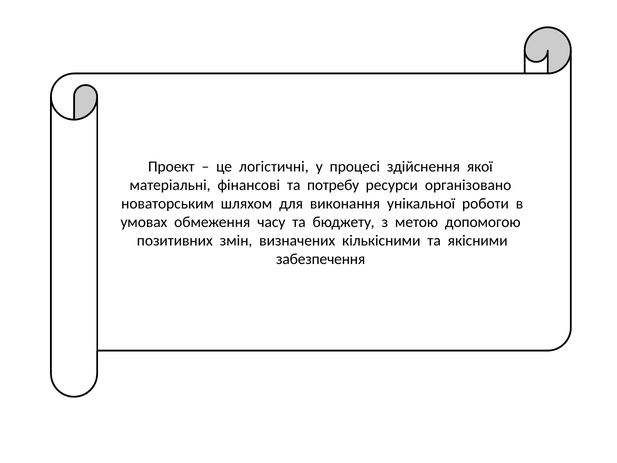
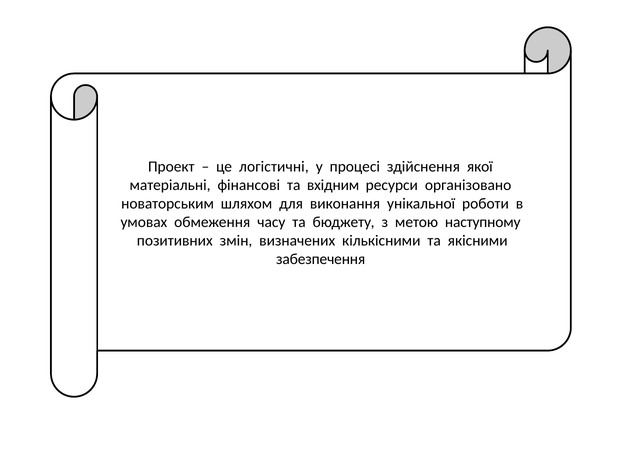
потребу: потребу -> вхідним (333, 185)
допомогою: допомогою -> наступному (483, 222)
